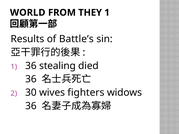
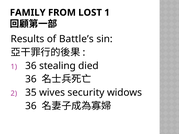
WORLD: WORLD -> FAMILY (28, 13)
THEY: THEY -> LOST (90, 13)
30: 30 -> 35 (31, 93)
fighters: fighters -> security (86, 93)
